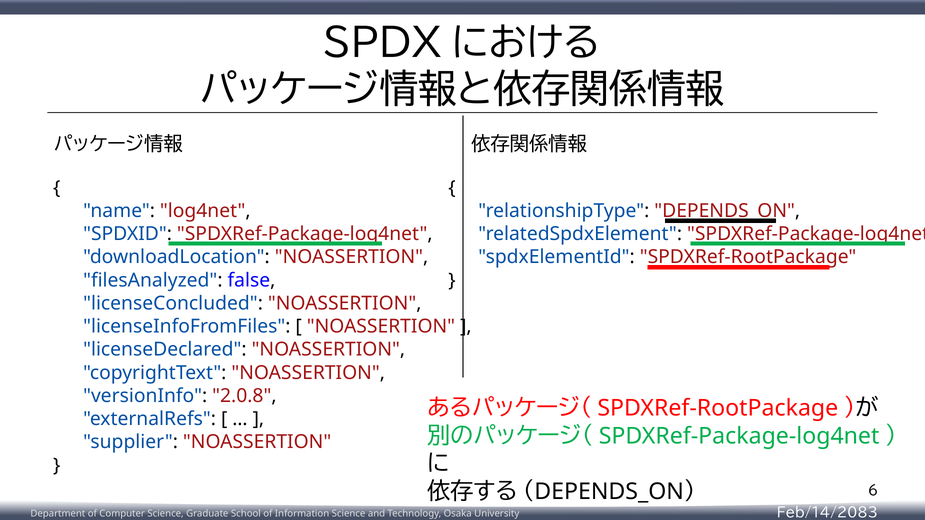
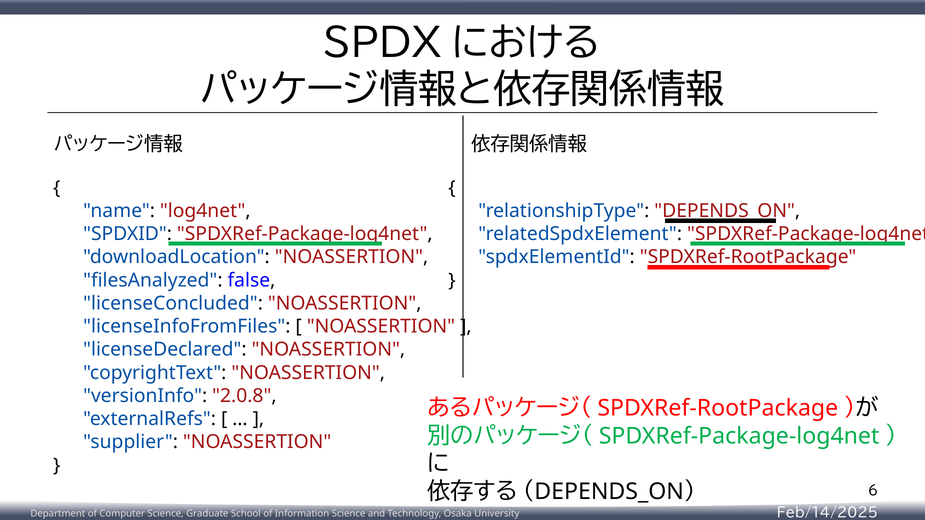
Feb/14/2083: Feb/14/2083 -> Feb/14/2025 (827, 513)
